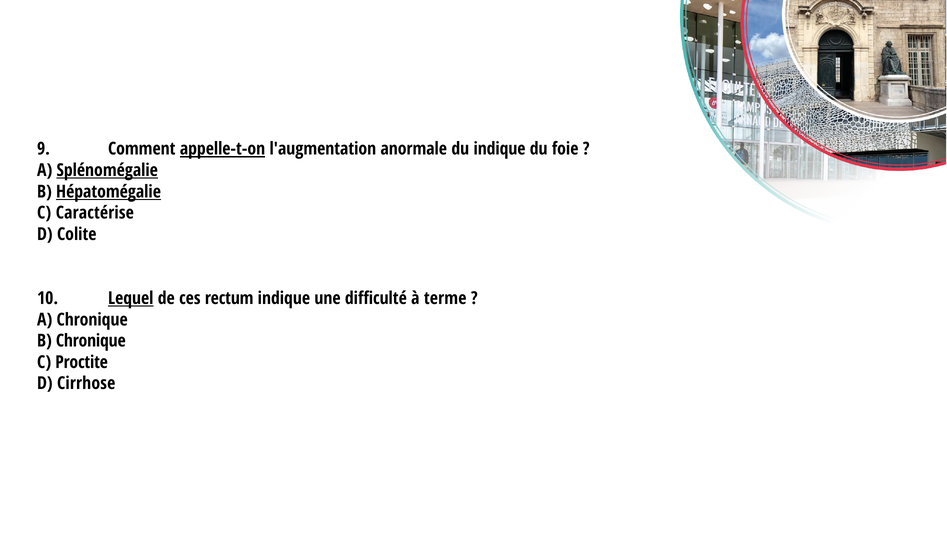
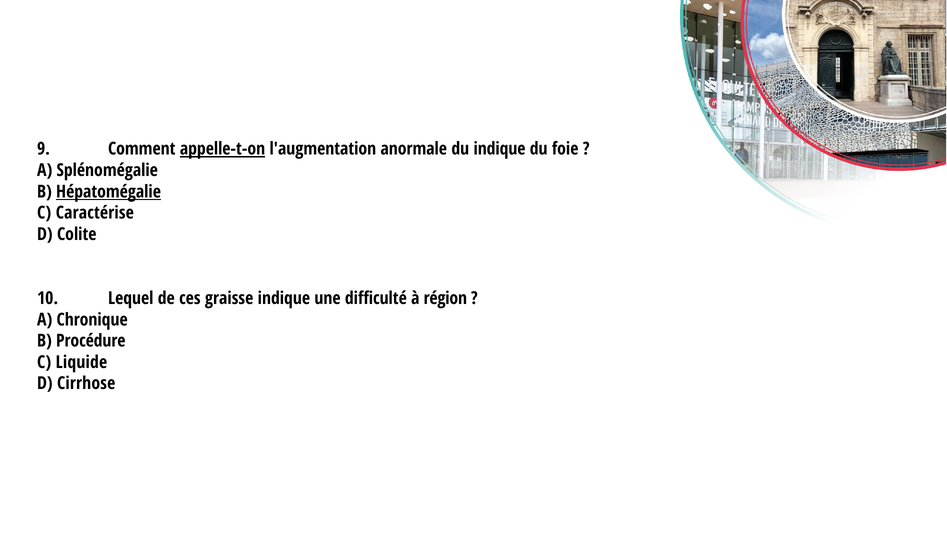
Splénomégalie underline: present -> none (107, 170)
Lequel underline: present -> none (131, 298)
rectum: rectum -> graisse (229, 298)
terme: terme -> région (445, 298)
B Chronique: Chronique -> Procédure (91, 341)
Proctite: Proctite -> Liquide (81, 362)
